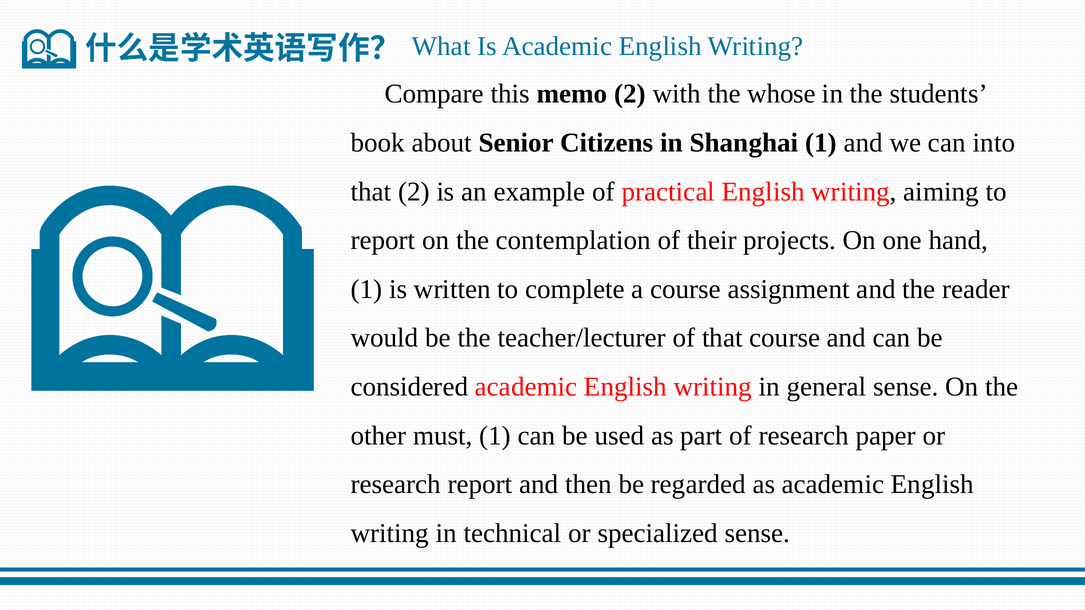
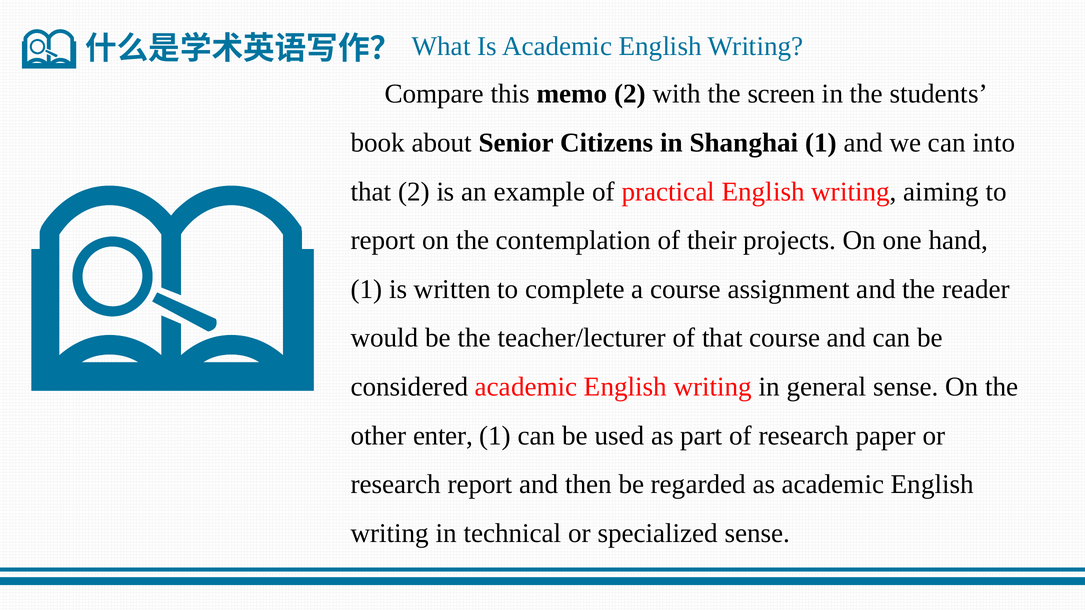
whose: whose -> screen (781, 94)
must: must -> enter (443, 436)
